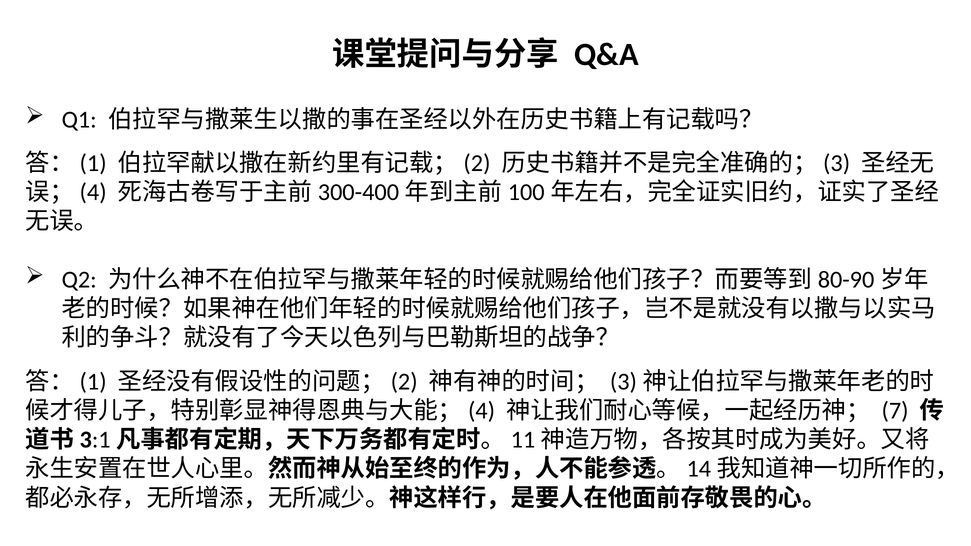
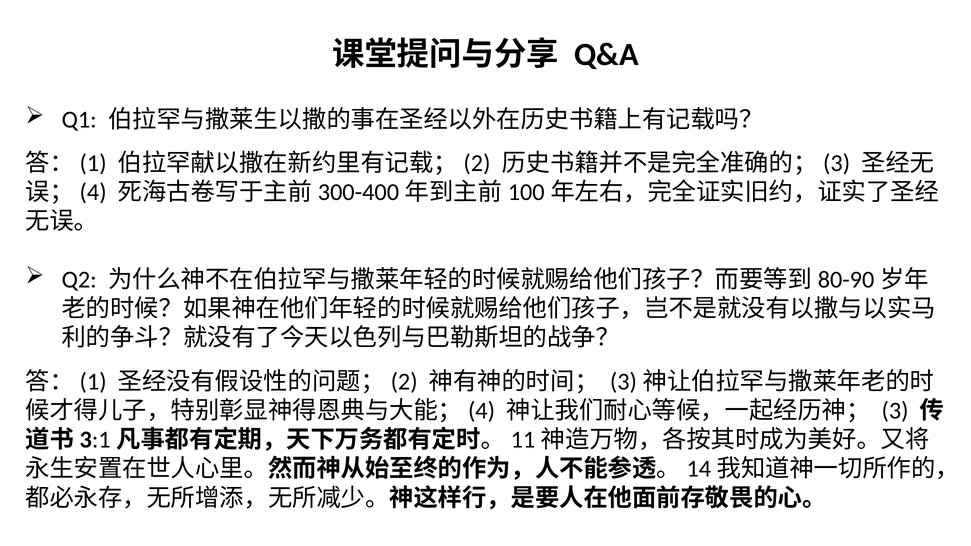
7: 7 -> 3 (895, 411)
